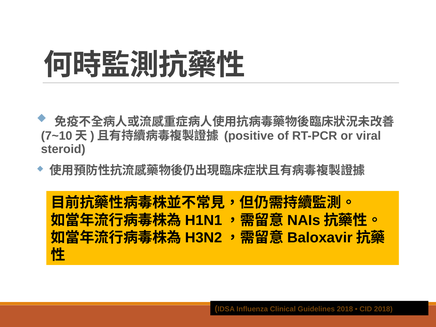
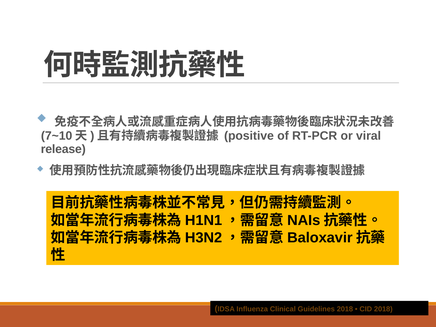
steroid: steroid -> release (63, 149)
